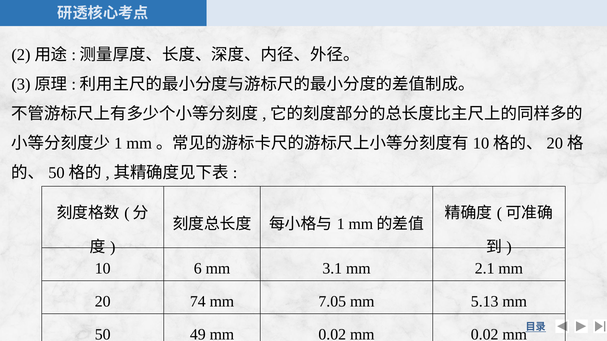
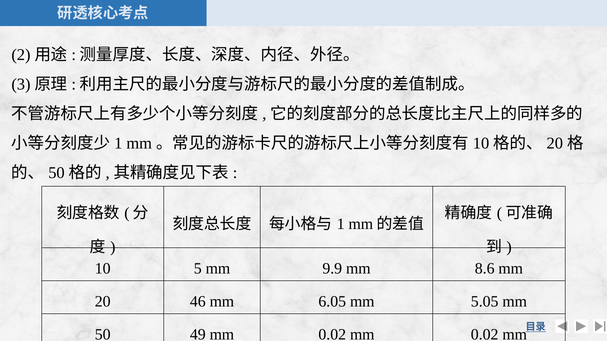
6: 6 -> 5 (198, 269)
3.1: 3.1 -> 9.9 (332, 269)
2.1: 2.1 -> 8.6 (485, 269)
74: 74 -> 46 (198, 302)
7.05: 7.05 -> 6.05 (332, 302)
5.13: 5.13 -> 5.05 (485, 302)
